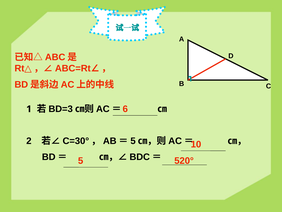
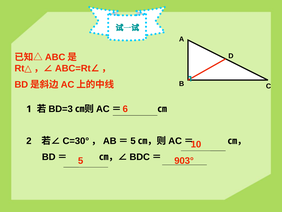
520°: 520° -> 903° (184, 160)
